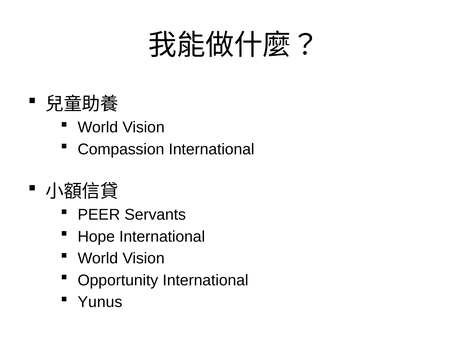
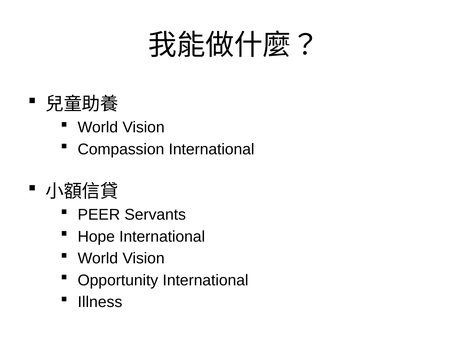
Yunus: Yunus -> Illness (100, 302)
